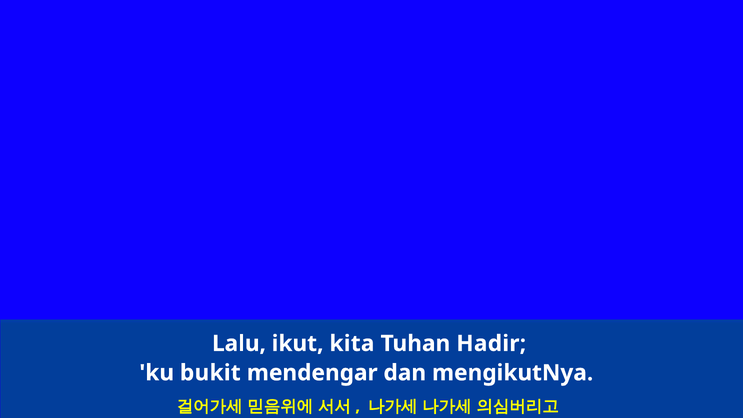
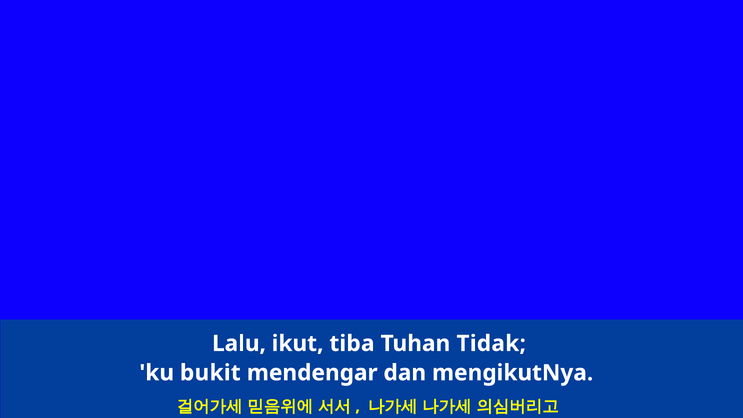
kita: kita -> tiba (352, 344)
Hadir: Hadir -> Tidak (491, 344)
